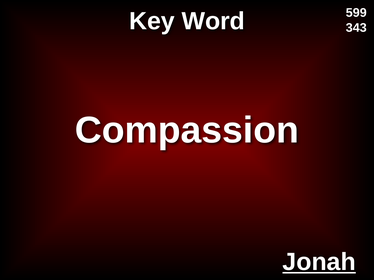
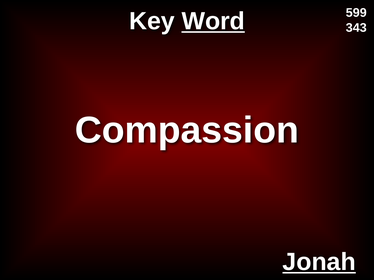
Word underline: none -> present (213, 21)
